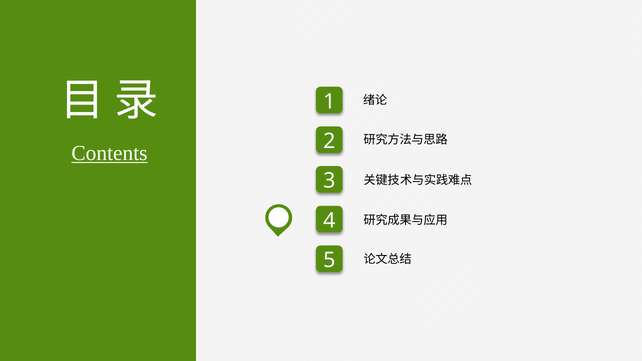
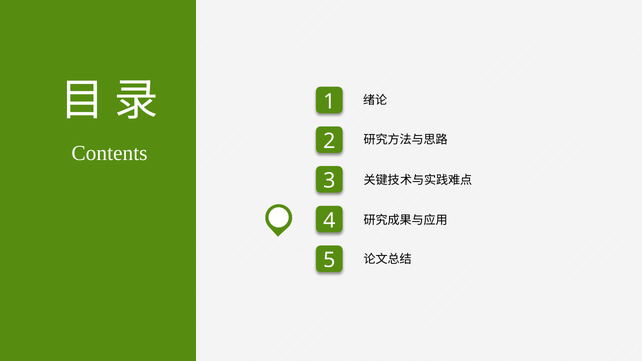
Contents underline: present -> none (109, 153)
